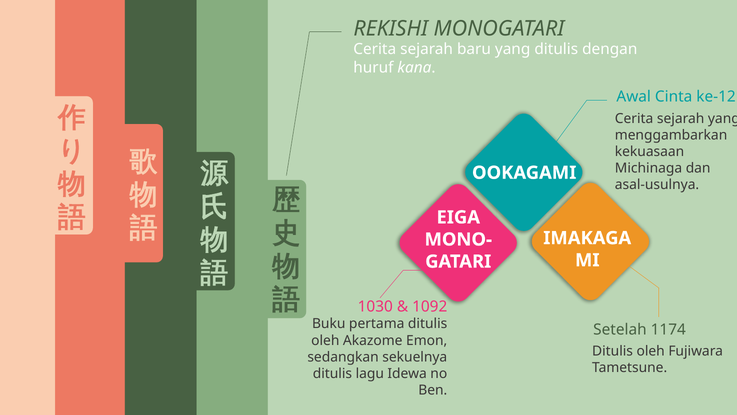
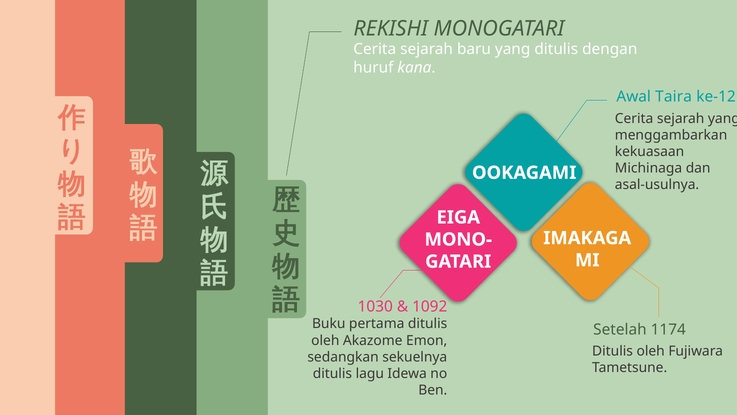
Cinta: Cinta -> Taira (674, 97)
